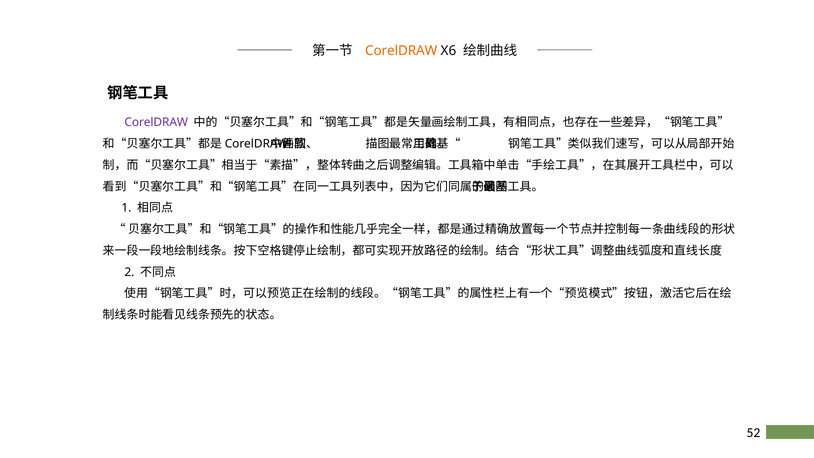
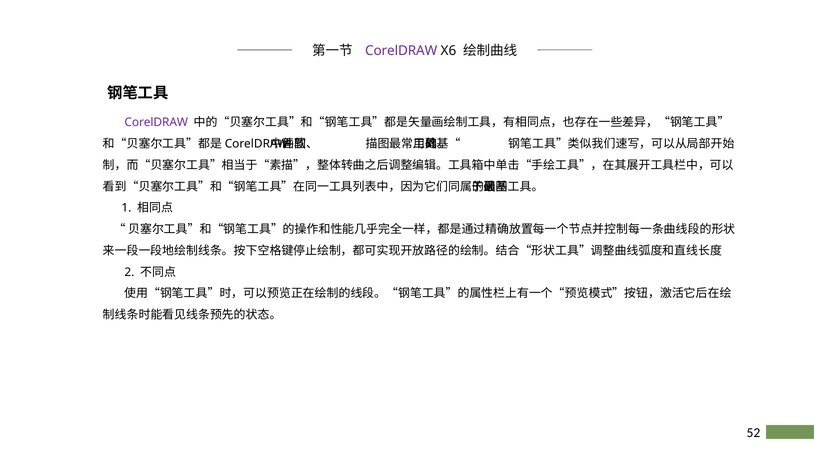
CorelDRAW colour: orange -> purple (401, 51)
